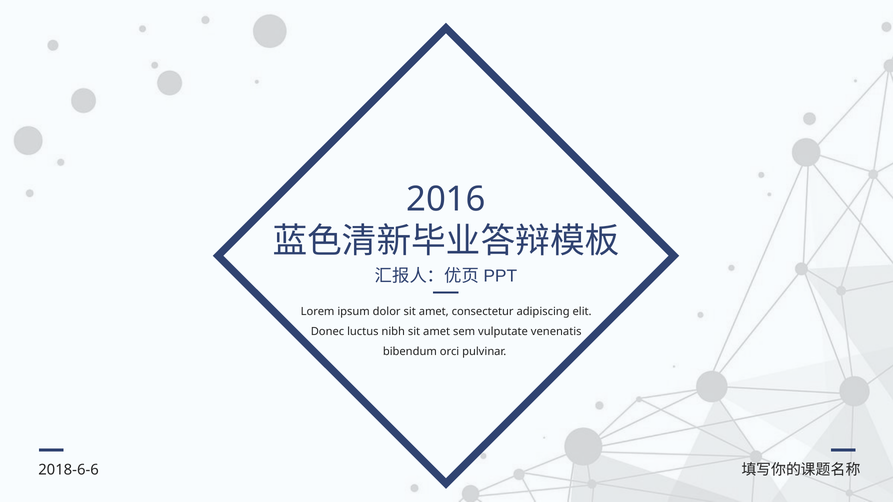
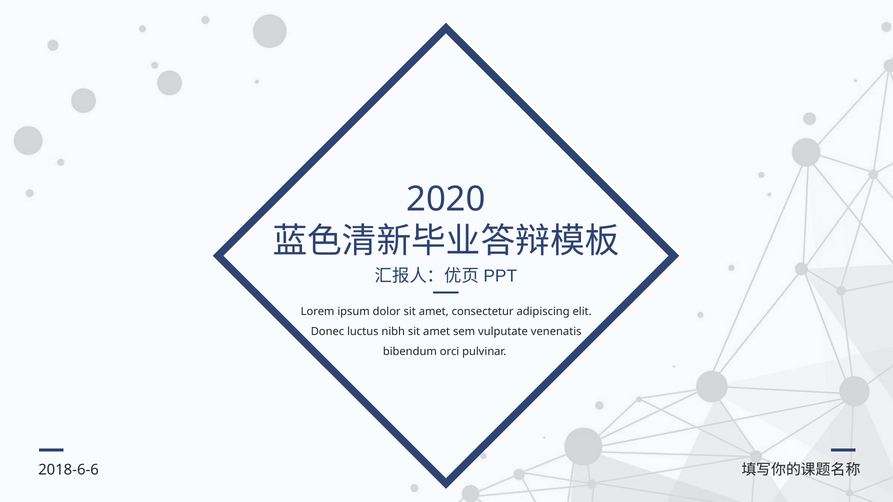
2016: 2016 -> 2020 (446, 200)
